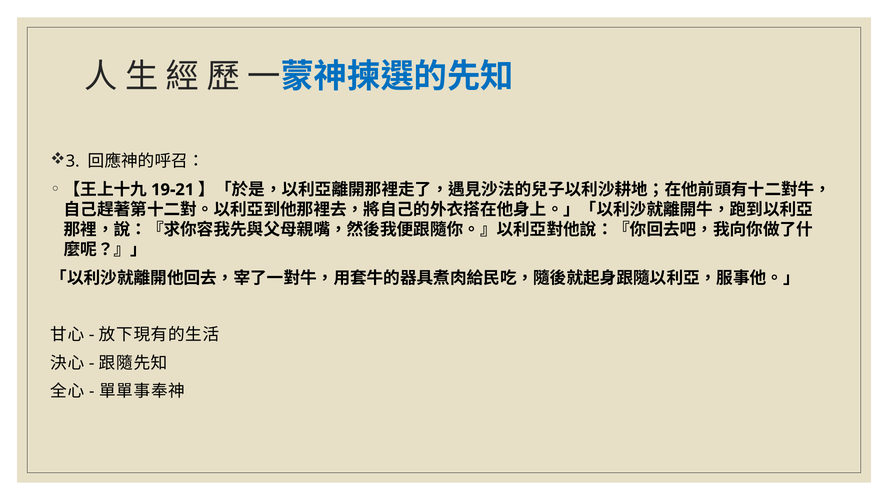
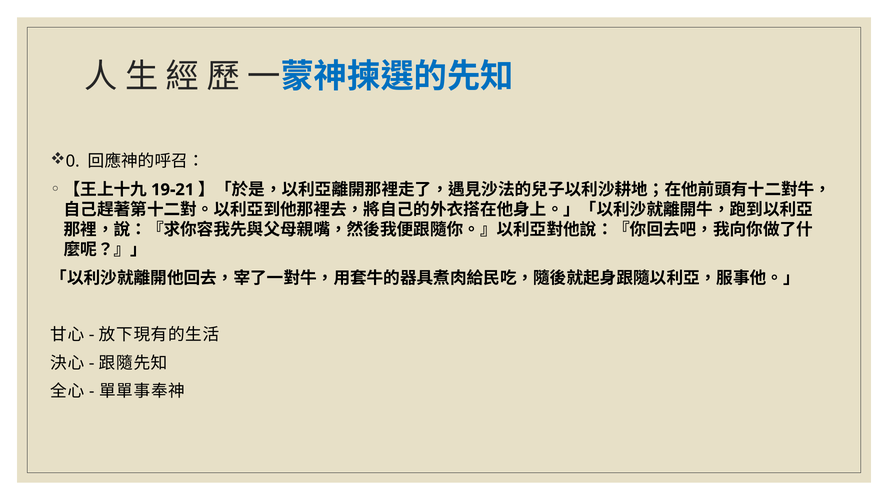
3: 3 -> 0 (73, 161)
